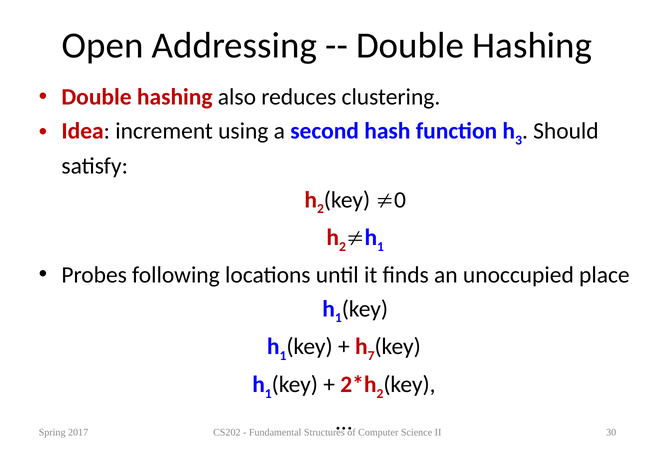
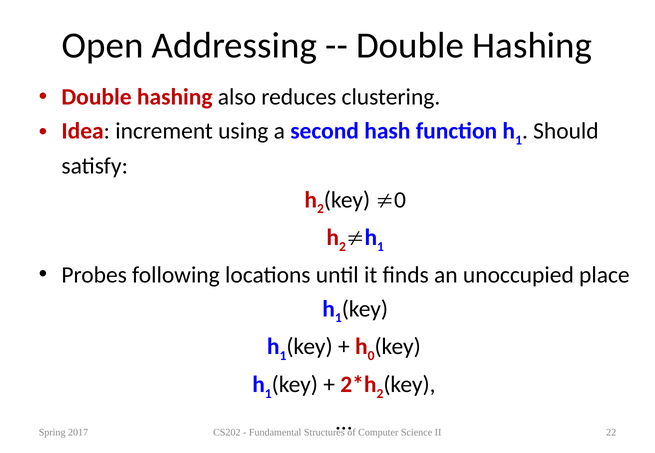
3: 3 -> 1 (519, 140)
7: 7 -> 0 (371, 356)
30: 30 -> 22 (611, 433)
